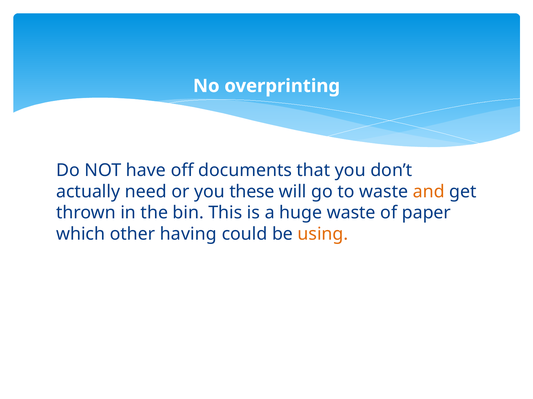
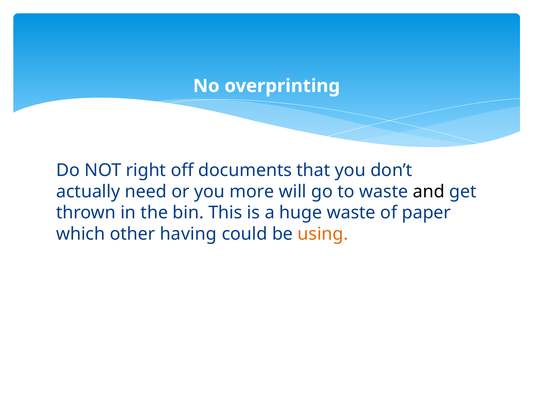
have: have -> right (146, 171)
these: these -> more (252, 192)
and colour: orange -> black (429, 192)
